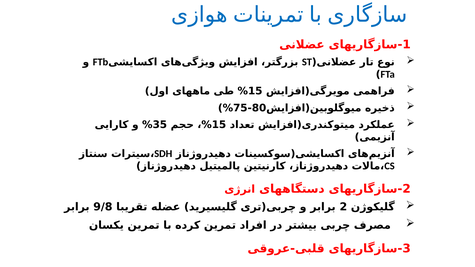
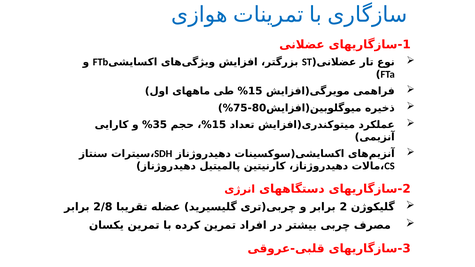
9/8: 9/8 -> 2/8 (103, 207)
